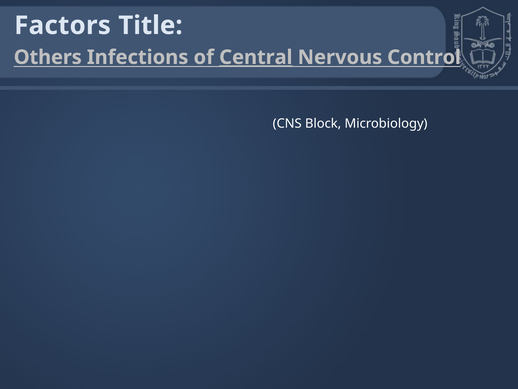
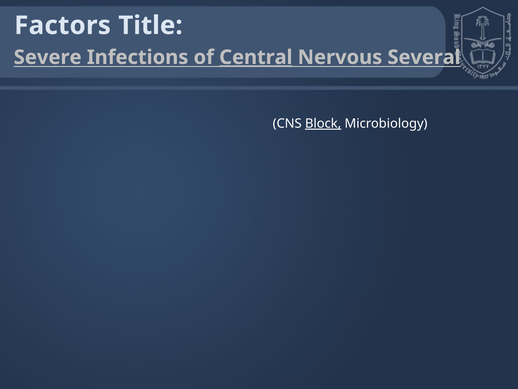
Others: Others -> Severe (48, 57)
Control: Control -> Several (424, 57)
Block underline: none -> present (323, 123)
